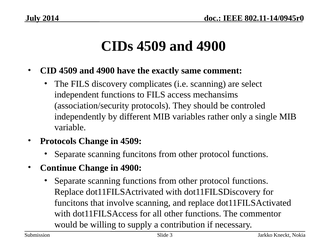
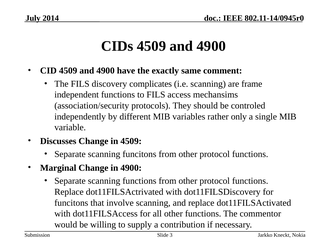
select: select -> frame (252, 84)
Protocols: Protocols -> Discusses (58, 141)
Continue: Continue -> Marginal (58, 168)
